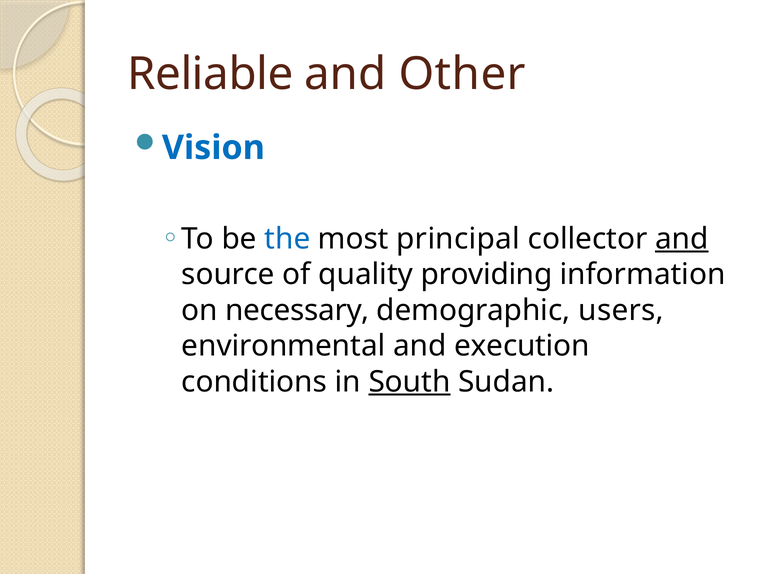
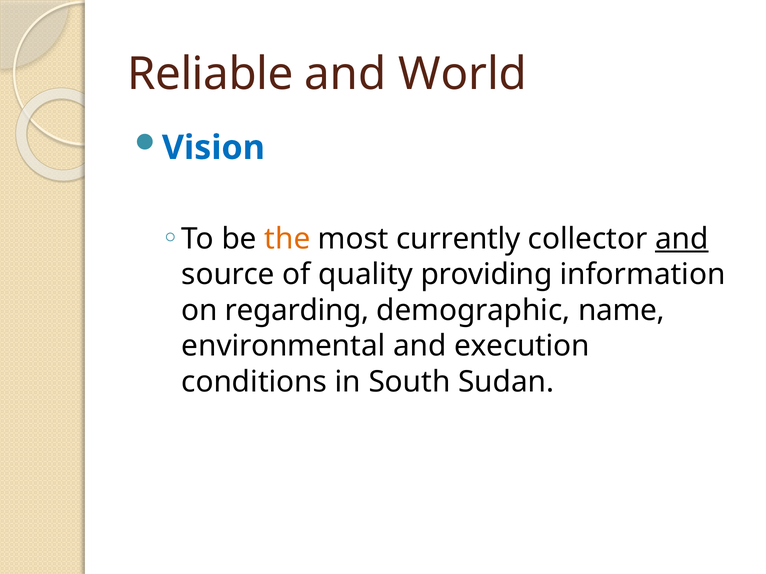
Other: Other -> World (462, 74)
the colour: blue -> orange (287, 239)
principal: principal -> currently (458, 239)
necessary: necessary -> regarding (297, 311)
users: users -> name (621, 311)
South underline: present -> none (409, 382)
